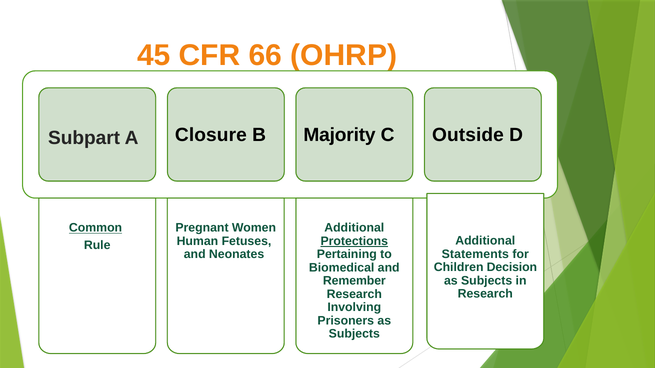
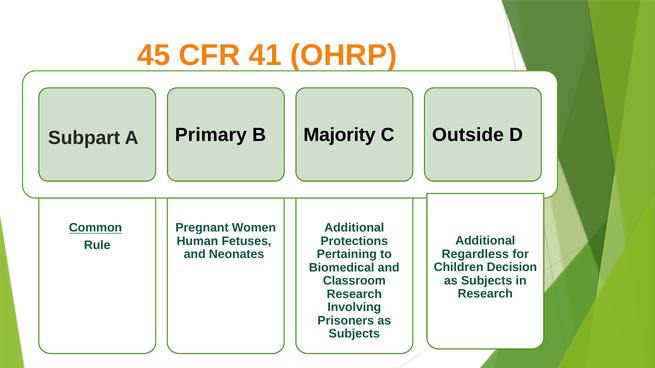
66: 66 -> 41 (265, 55)
Closure: Closure -> Primary (211, 135)
Protections underline: present -> none (354, 241)
Statements: Statements -> Regardless (475, 254)
Remember: Remember -> Classroom (354, 281)
